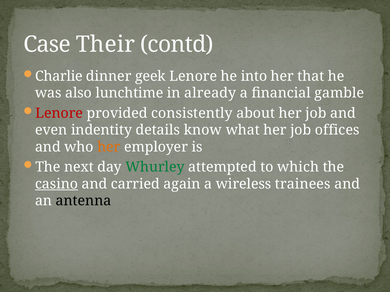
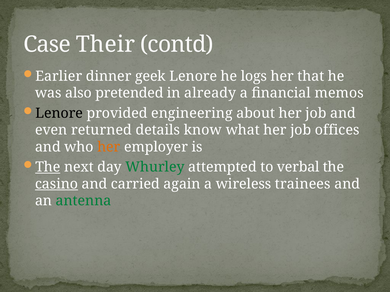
Charlie: Charlie -> Earlier (59, 76)
into: into -> logs (254, 76)
lunchtime: lunchtime -> pretended (129, 93)
gamble: gamble -> memos (339, 93)
Lenore colour: red -> black (59, 113)
consistently: consistently -> engineering (192, 113)
indentity: indentity -> returned (101, 130)
The underline: none -> present (48, 167)
which: which -> verbal (298, 167)
antenna colour: black -> green (84, 201)
